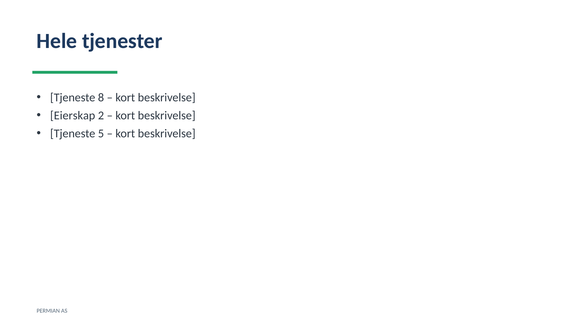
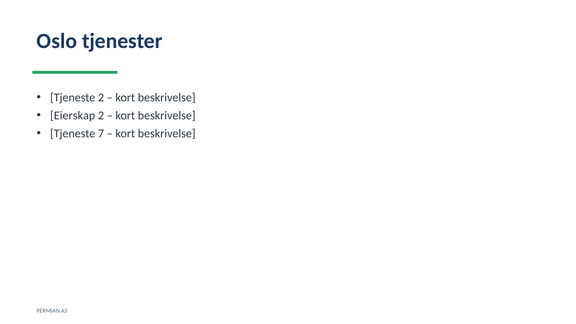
Hele: Hele -> Oslo (57, 41)
Tjeneste 8: 8 -> 2 (101, 98)
5: 5 -> 7 (101, 134)
